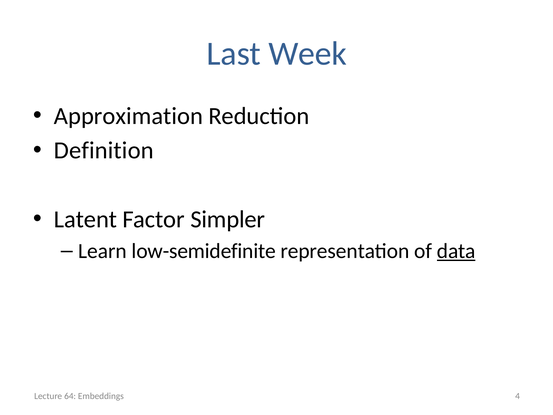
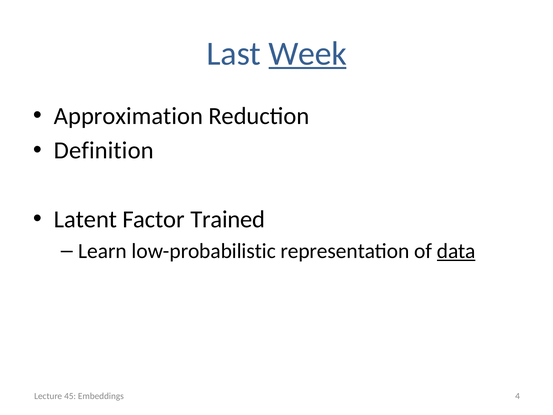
Week underline: none -> present (308, 54)
Simpler: Simpler -> Trained (228, 219)
low-semidefinite: low-semidefinite -> low-probabilistic (204, 251)
64: 64 -> 45 (70, 396)
